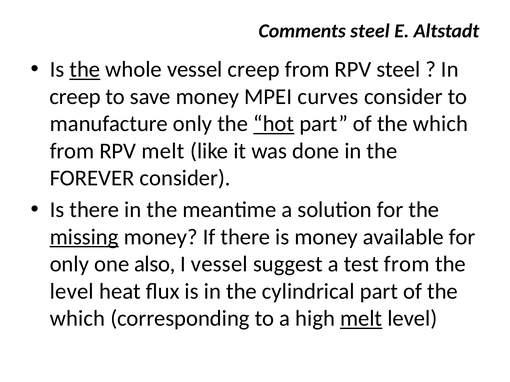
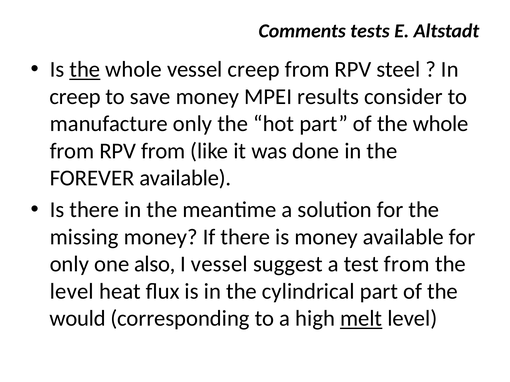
Comments steel: steel -> tests (370, 31)
curves: curves -> results (328, 97)
hot underline: present -> none (274, 124)
which: which -> whole (441, 124)
RPV melt: melt -> from (163, 151)
FOREVER consider: consider -> available (185, 178)
missing underline: present -> none (84, 237)
which: which -> would (78, 319)
